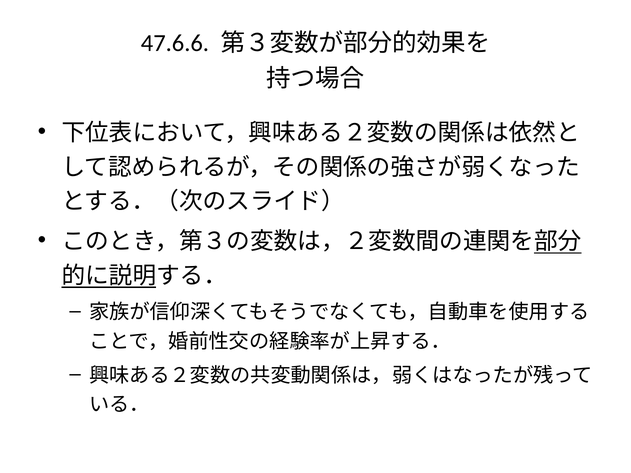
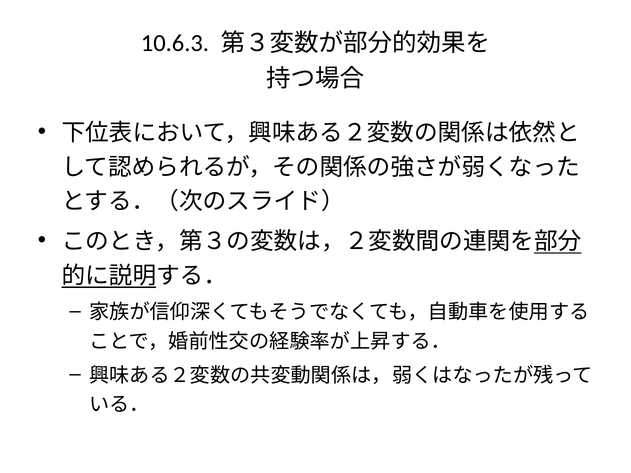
47.6.6: 47.6.6 -> 10.6.3 (175, 43)
